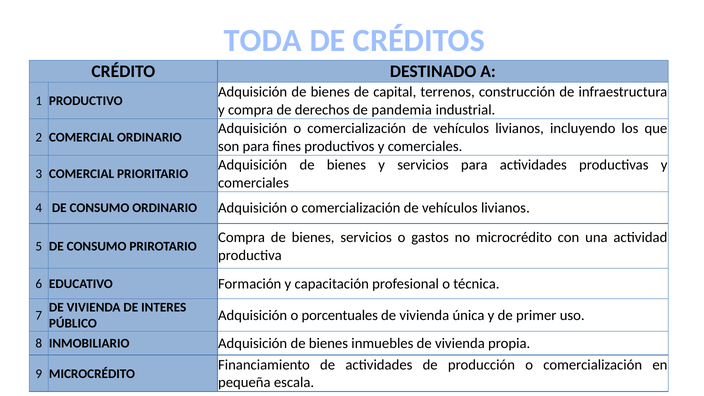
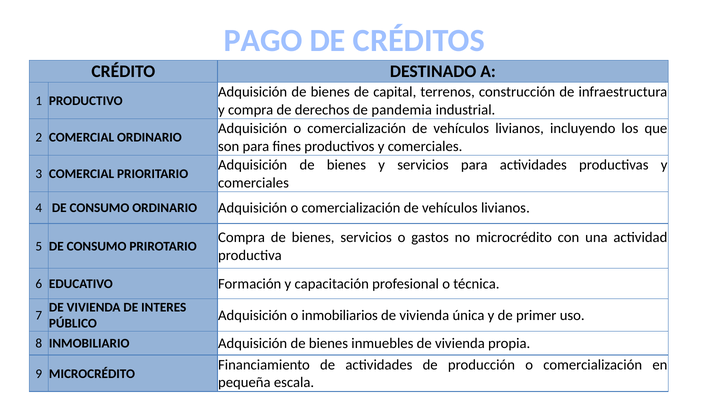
TODA: TODA -> PAGO (263, 40)
porcentuales: porcentuales -> inmobiliarios (340, 315)
